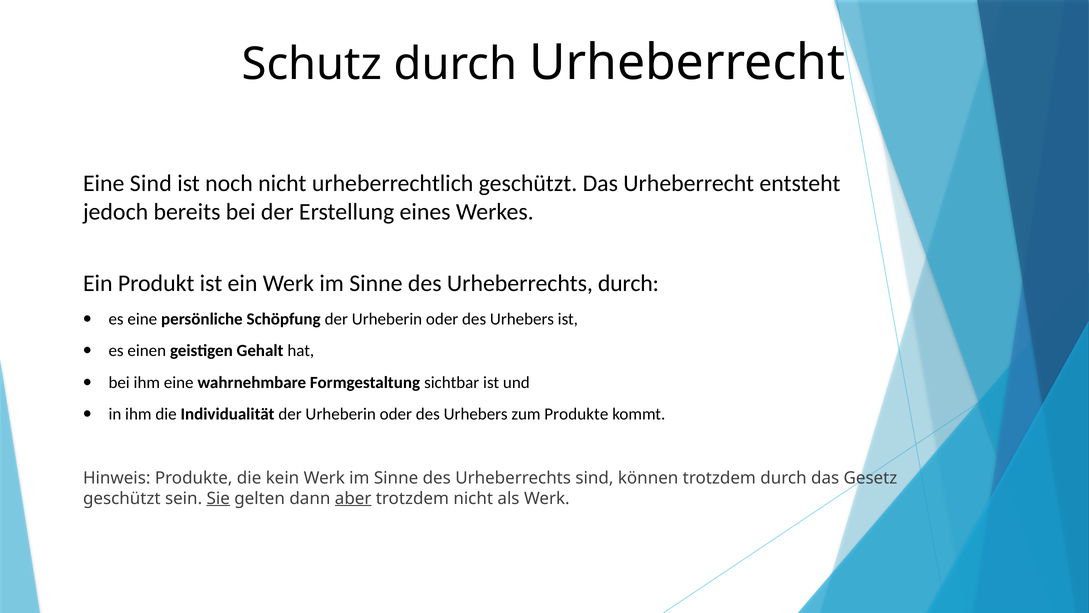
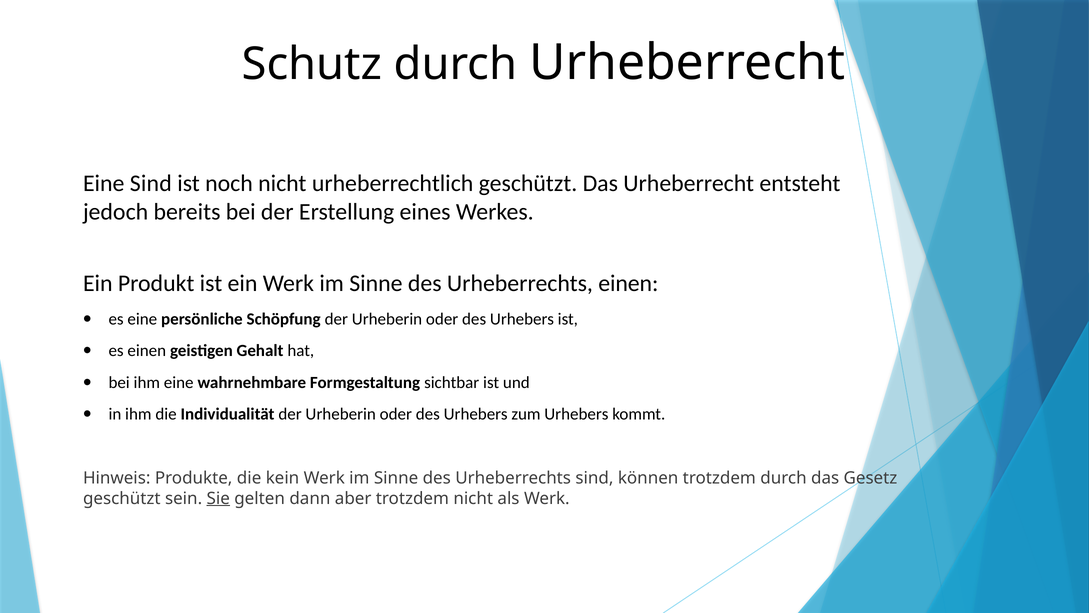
Urheberrechts durch: durch -> einen (628, 283)
zum Produkte: Produkte -> Urhebers (576, 414)
aber underline: present -> none (353, 498)
